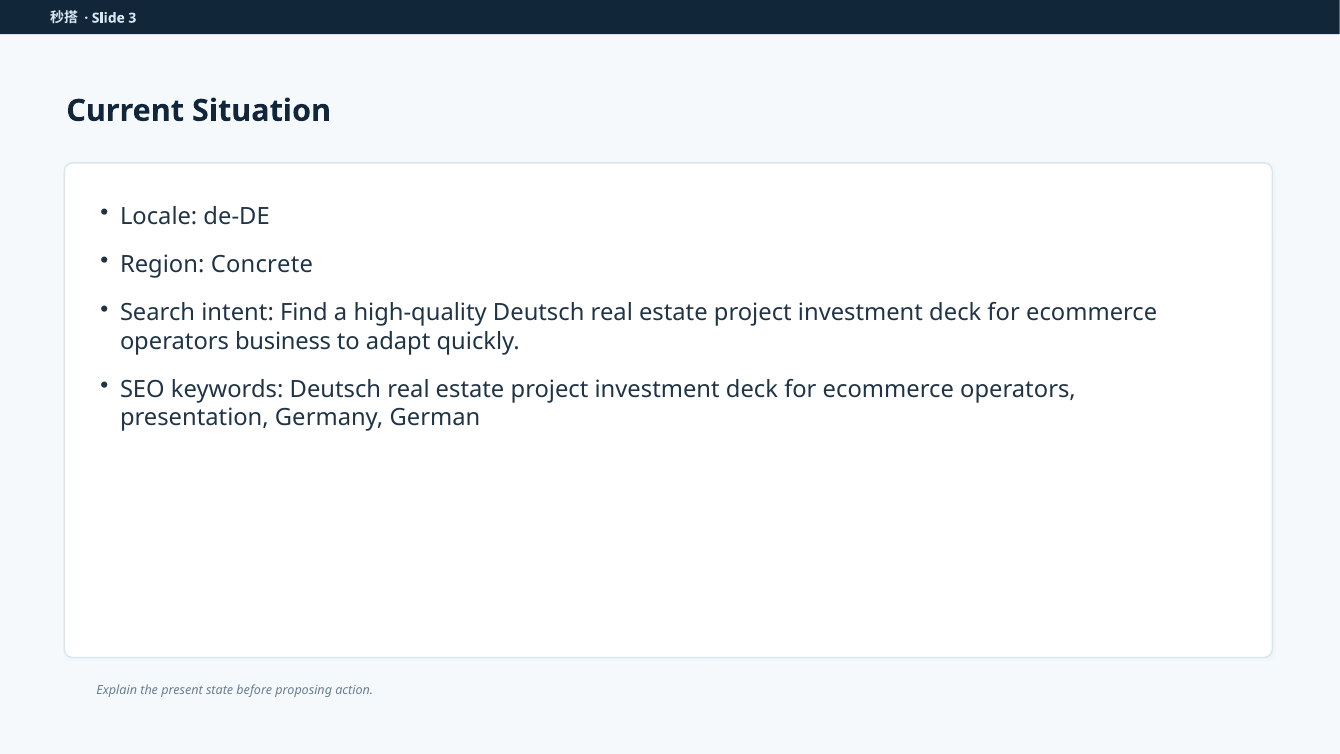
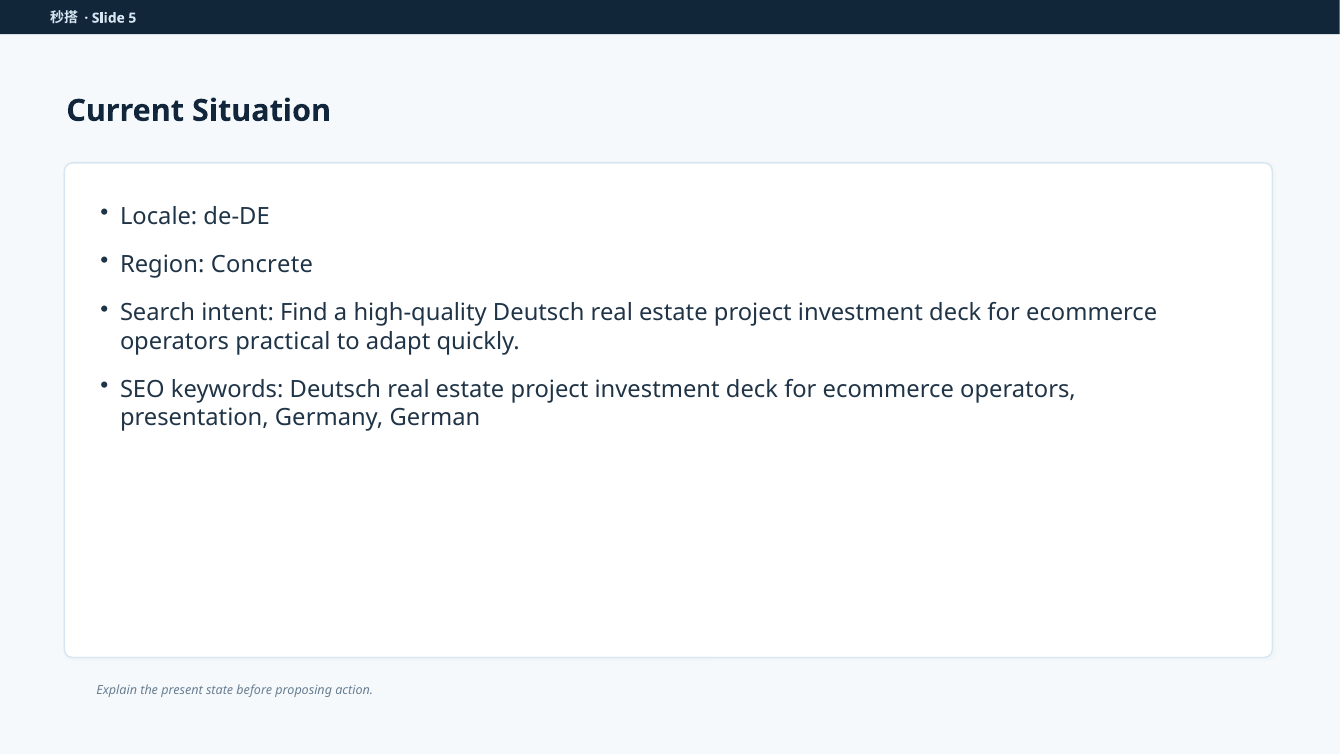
3: 3 -> 5 (132, 18)
business: business -> practical (283, 341)
